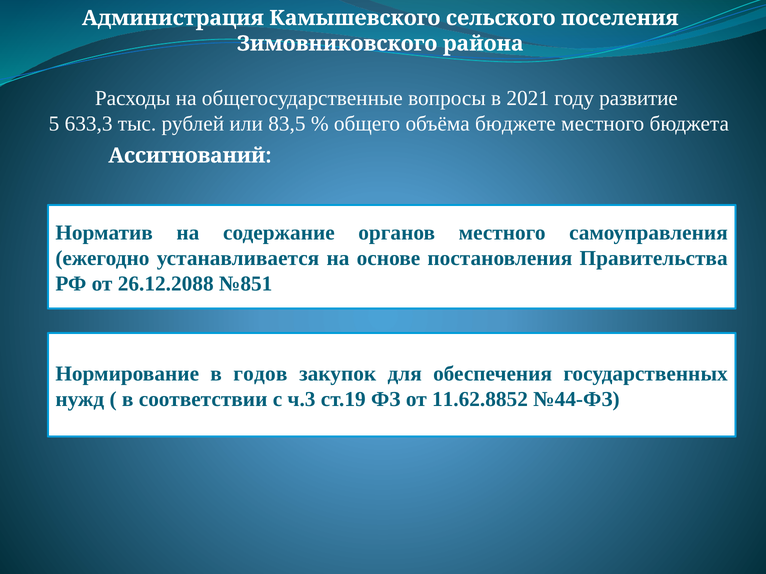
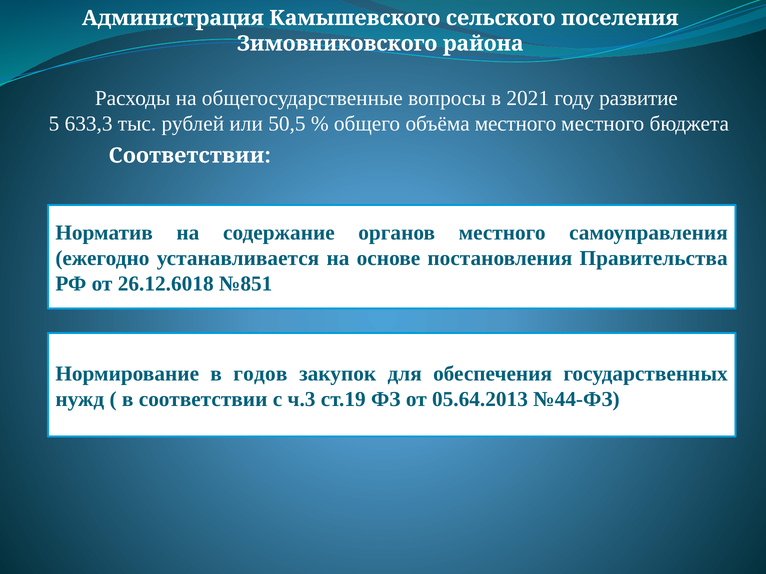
83,5: 83,5 -> 50,5 (287, 124)
объёма бюджете: бюджете -> местного (516, 124)
Ассигнований: Ассигнований -> Соответствии (190, 156)
26.12.2088: 26.12.2088 -> 26.12.6018 (166, 284)
11.62.8852: 11.62.8852 -> 05.64.2013 (480, 399)
